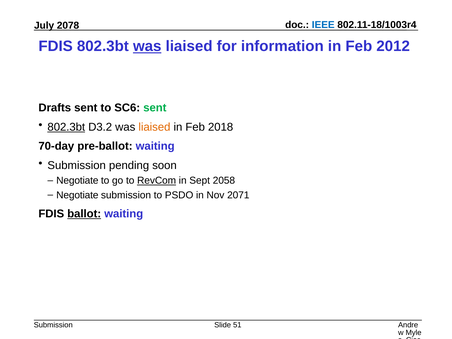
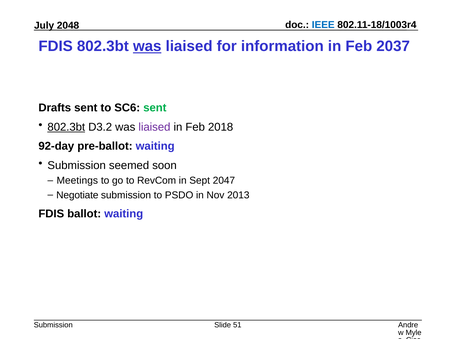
2078: 2078 -> 2048 (68, 26)
2012: 2012 -> 2037 (393, 46)
liaised colour: orange -> purple (154, 127)
70-day: 70-day -> 92-day (56, 146)
pending: pending -> seemed (129, 165)
Negotiate: Negotiate -> Meetings (77, 181)
RevCom underline: present -> none (157, 181)
2058: 2058 -> 2047 (224, 181)
2071: 2071 -> 2013 (238, 195)
ballot underline: present -> none (84, 214)
